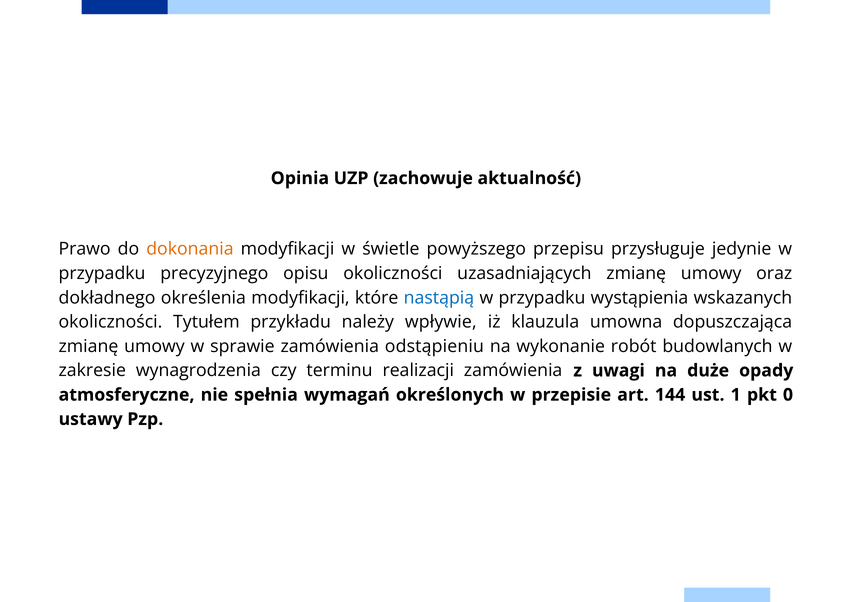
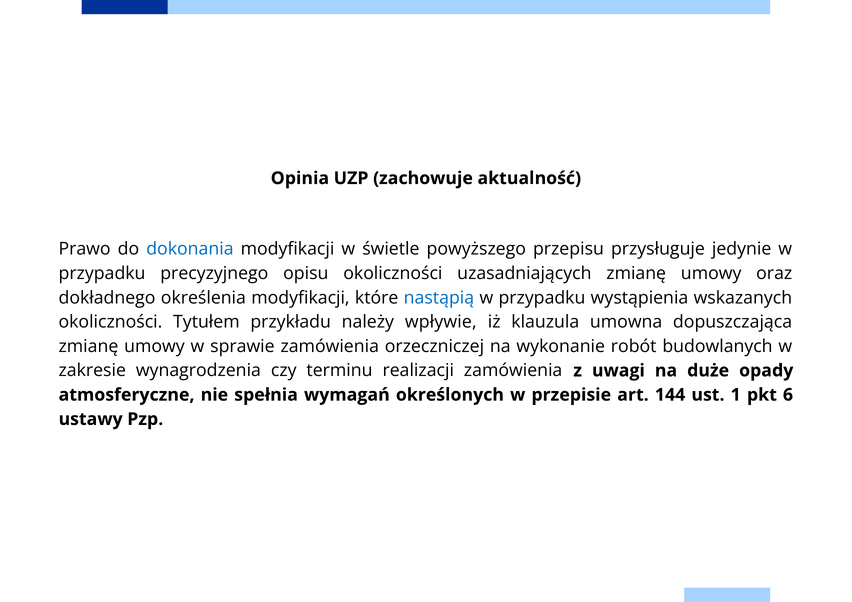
dokonania colour: orange -> blue (190, 249)
odstąpieniu: odstąpieniu -> orzeczniczej (434, 347)
0: 0 -> 6 (788, 395)
